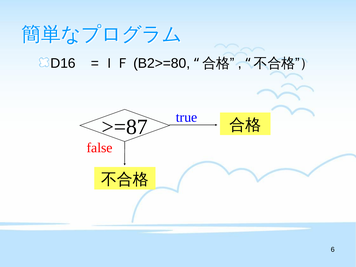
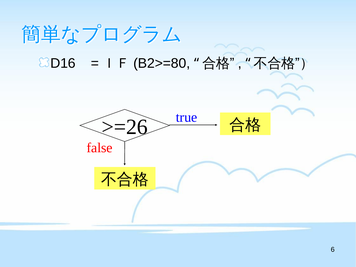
>=87: >=87 -> >=26 (125, 127)
